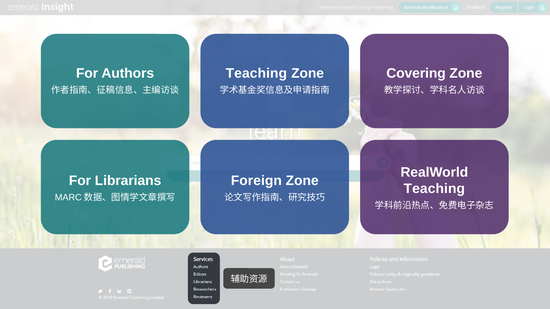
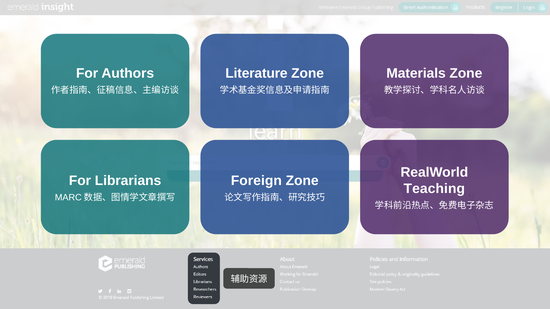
Teaching: Teaching -> Literature (256, 73)
Covering: Covering -> Materials (416, 73)
